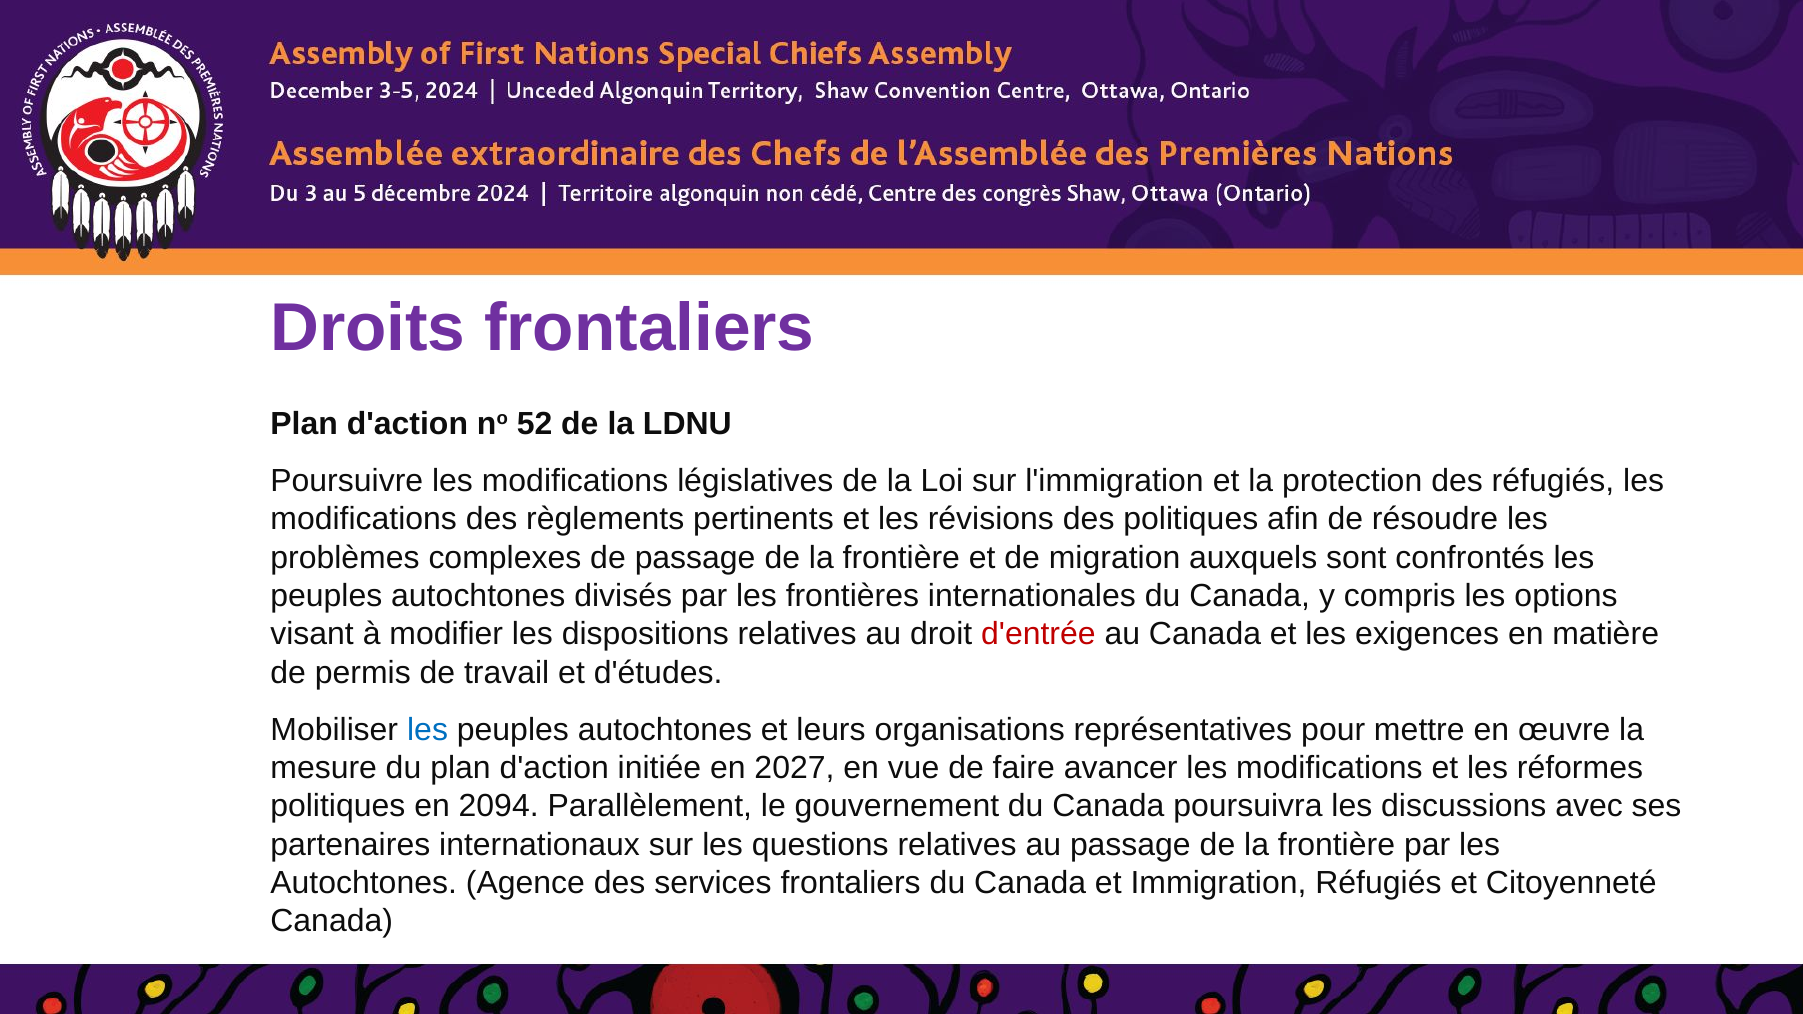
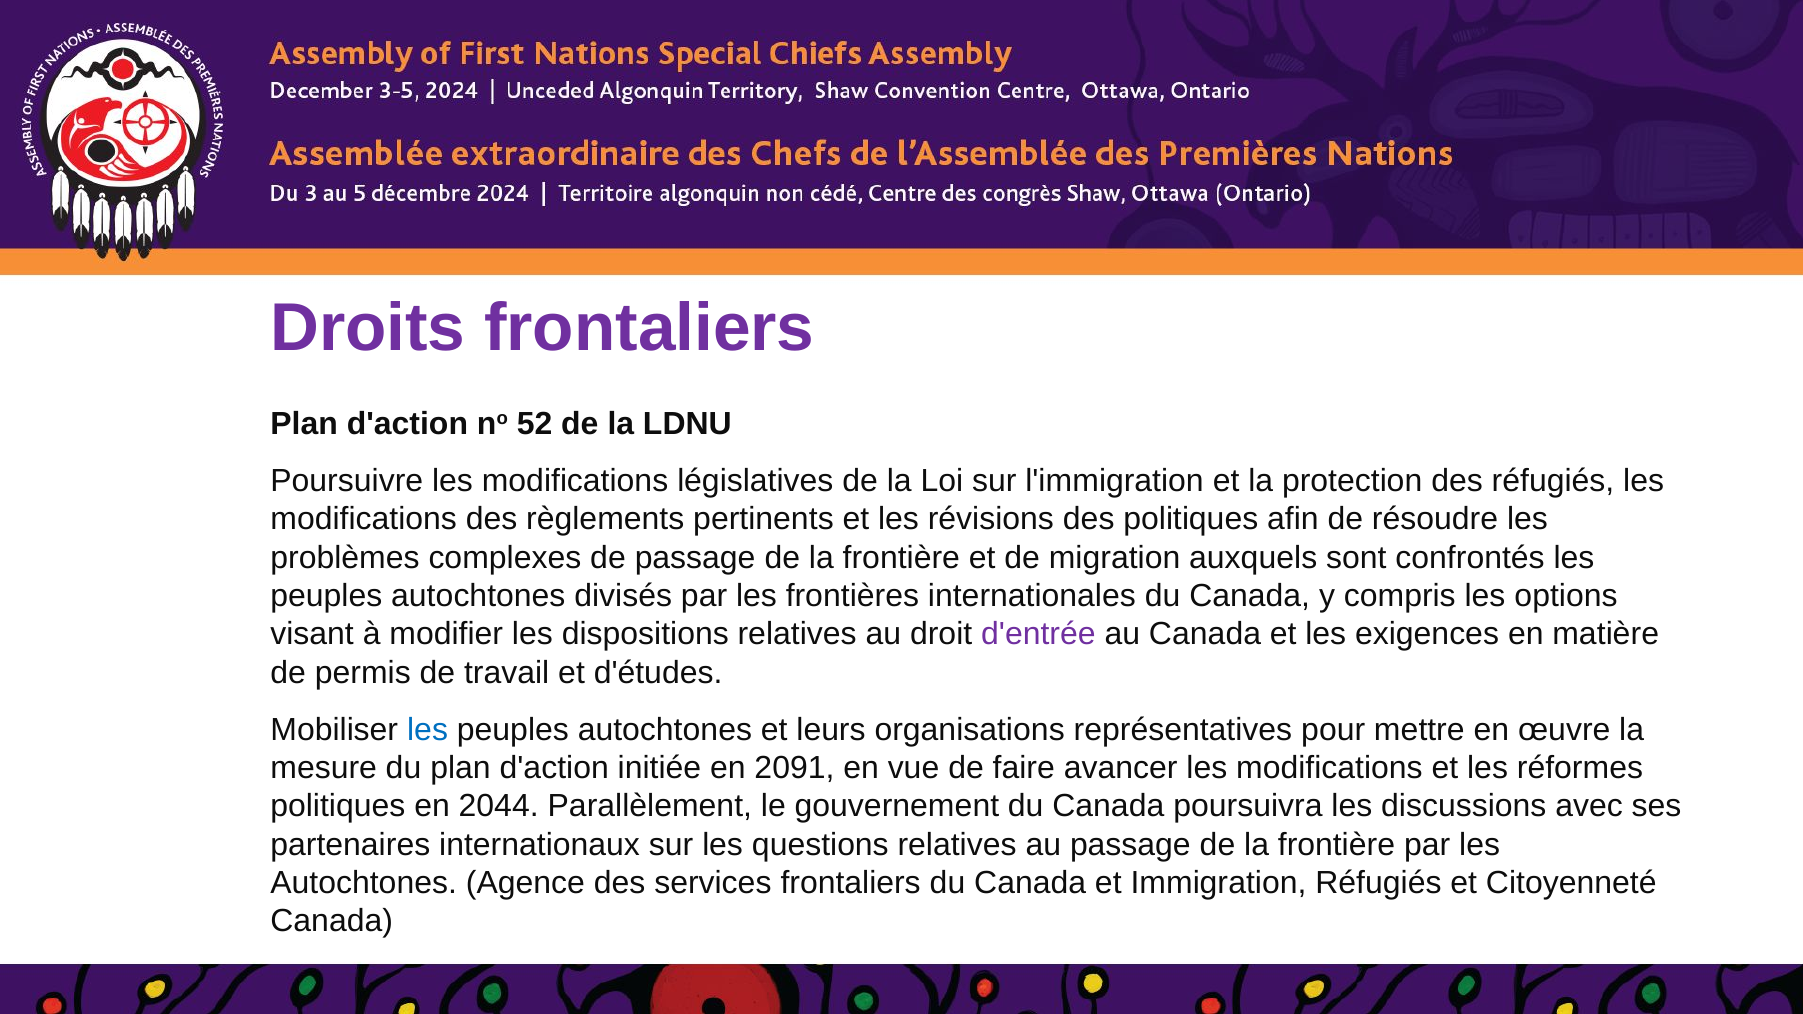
d'entrée colour: red -> purple (1038, 634)
2027: 2027 -> 2091 (794, 768)
2094: 2094 -> 2044 (499, 806)
